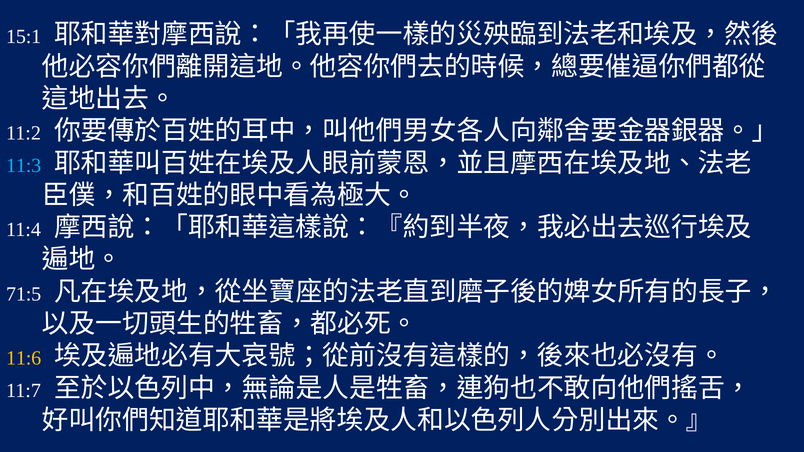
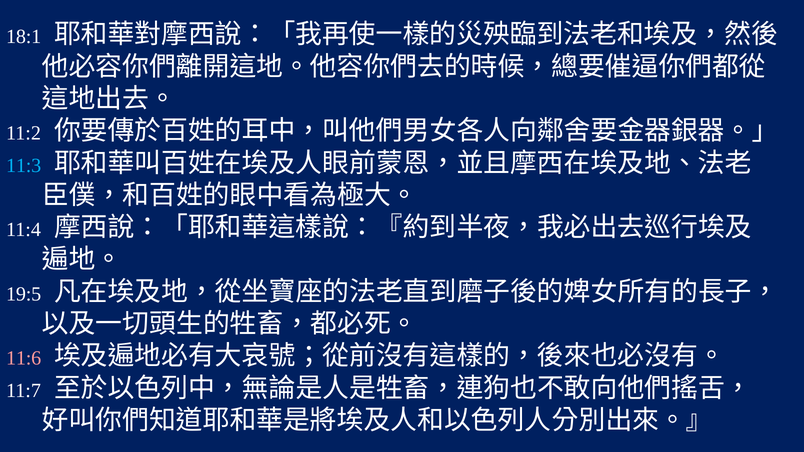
15:1: 15:1 -> 18:1 (24, 37)
71:5: 71:5 -> 19:5 (24, 294)
11:6 colour: yellow -> pink (24, 358)
